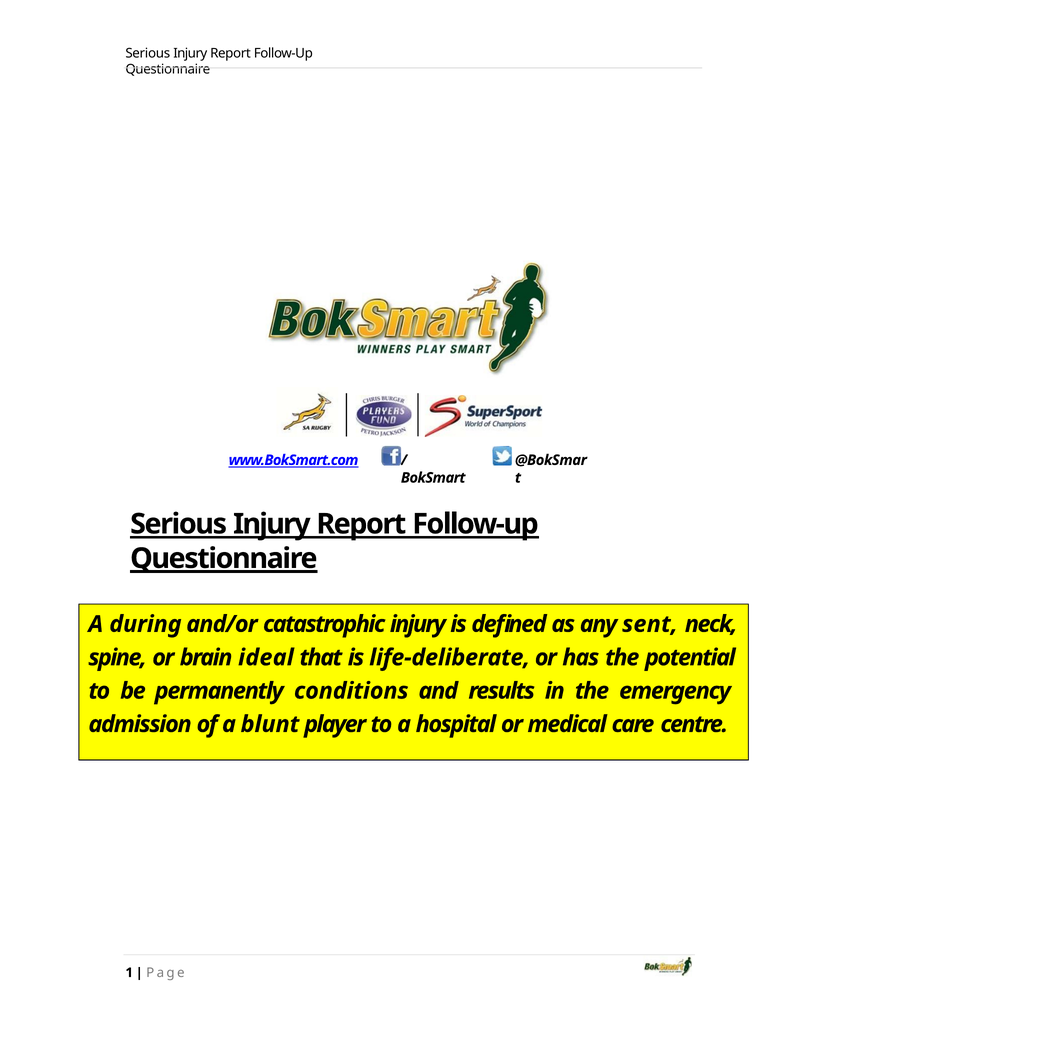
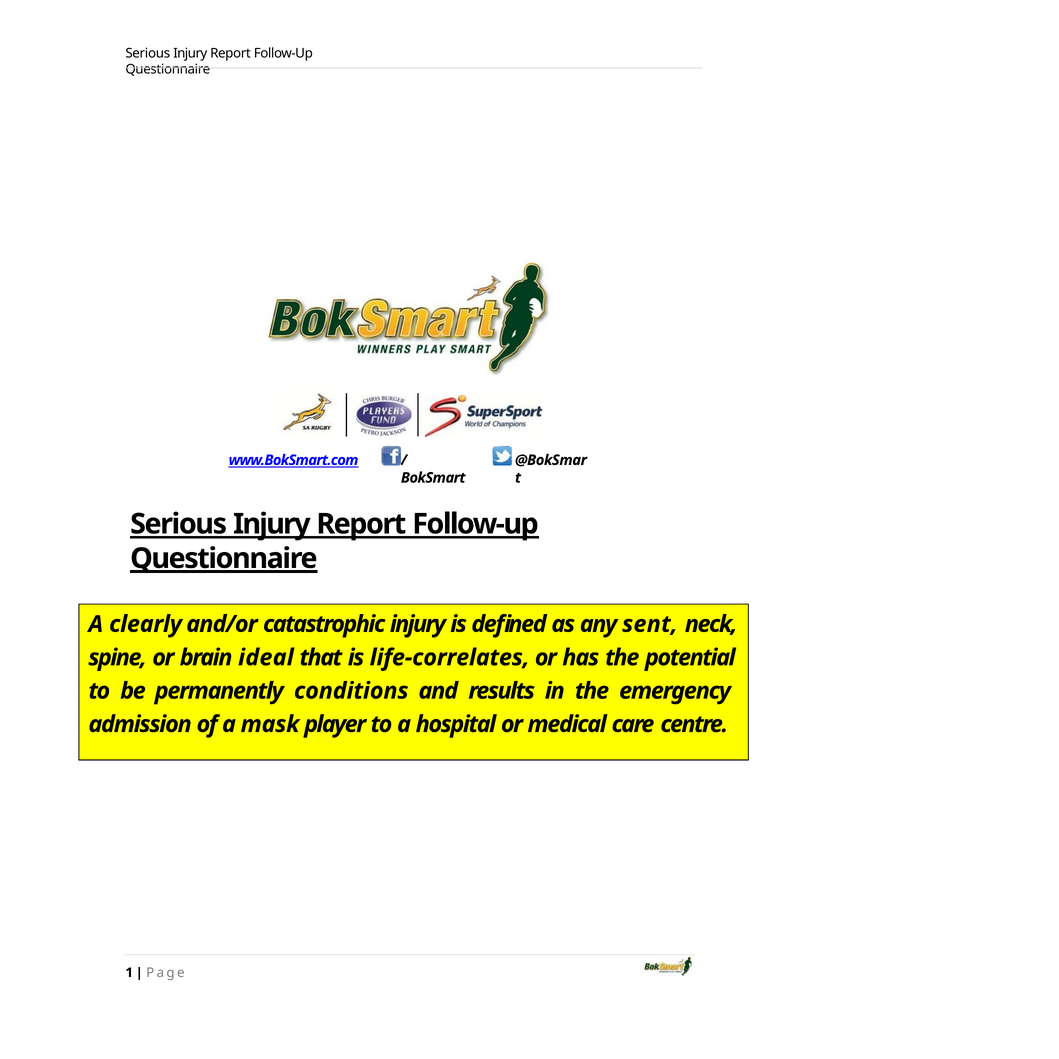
during: during -> clearly (146, 624)
life‐deliberate: life‐deliberate -> life‐correlates (450, 658)
blunt: blunt -> mask (270, 724)
